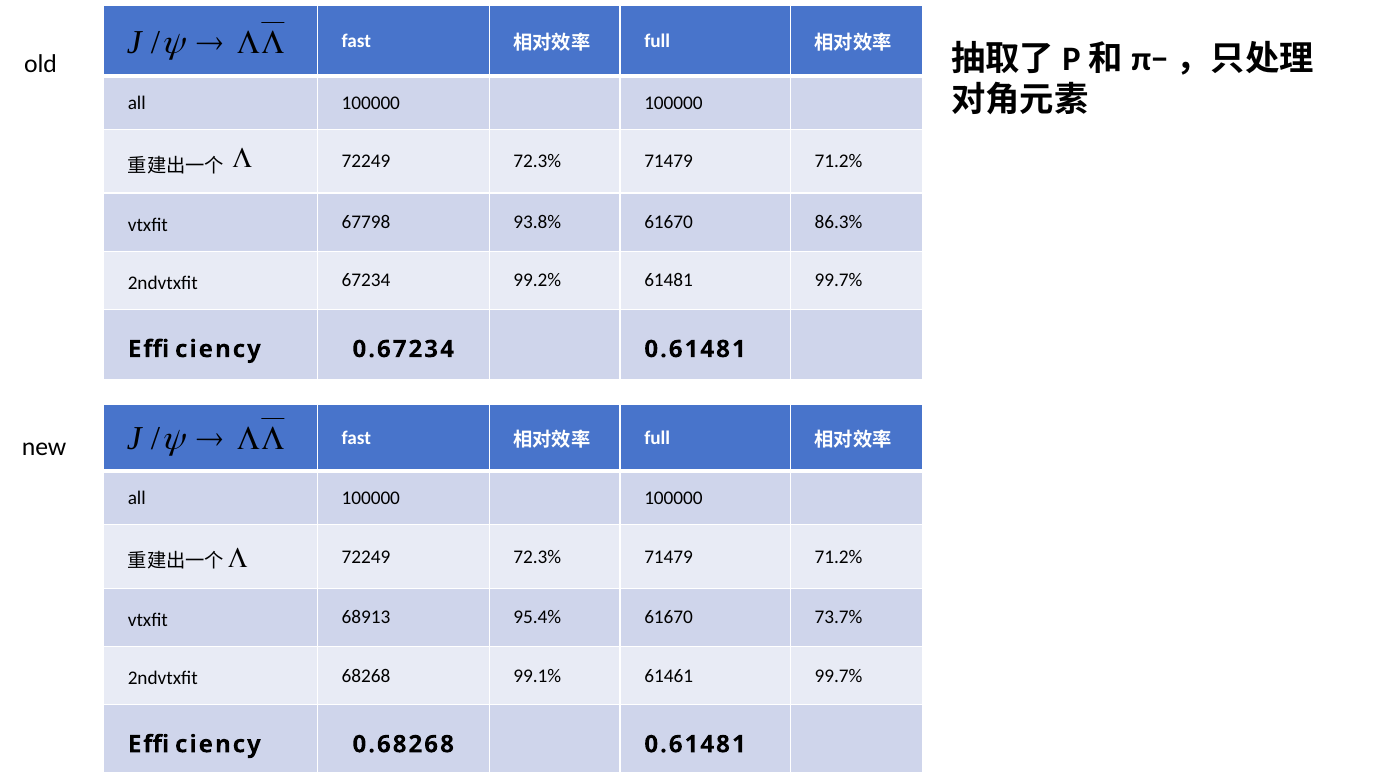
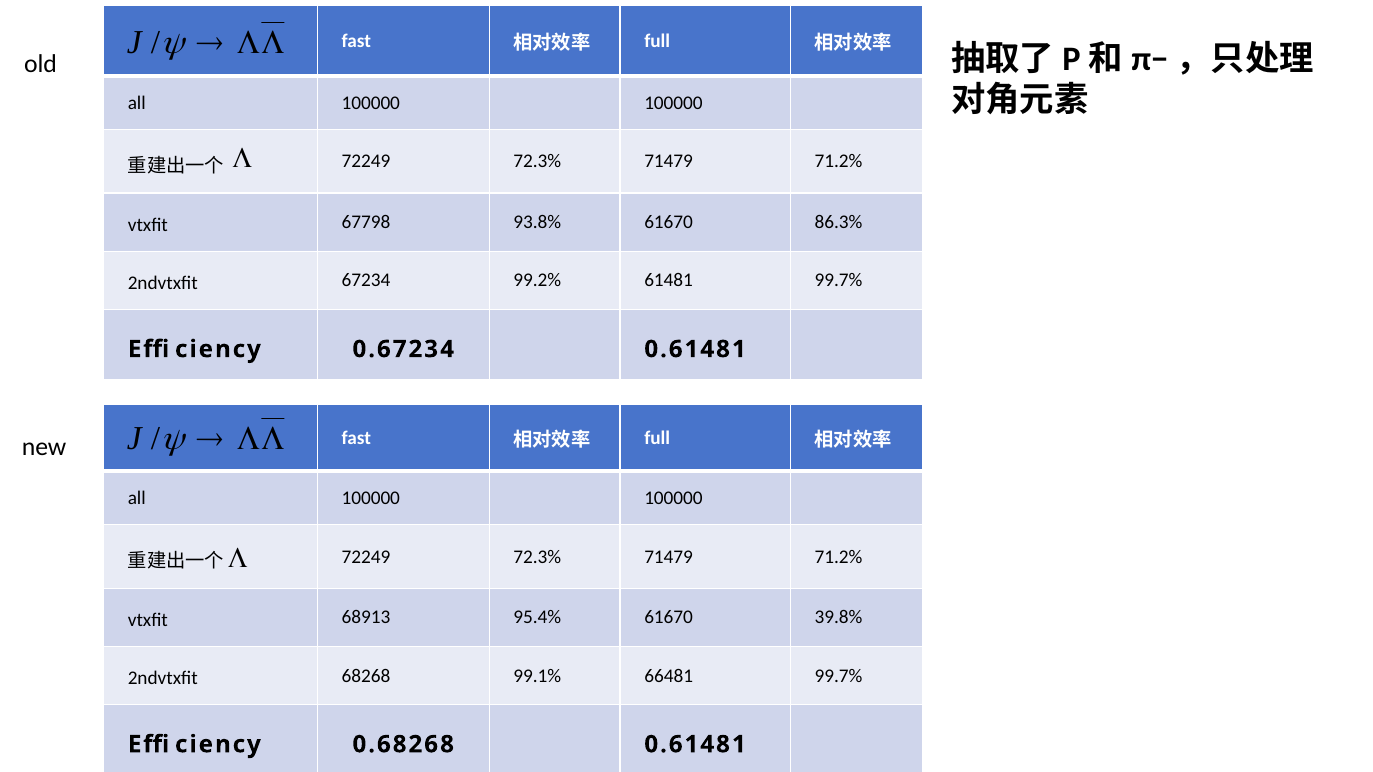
73.7%: 73.7% -> 39.8% (839, 618)
61461: 61461 -> 66481 (669, 676)
